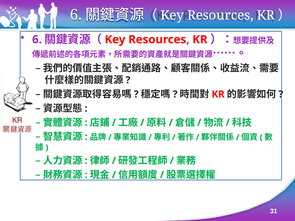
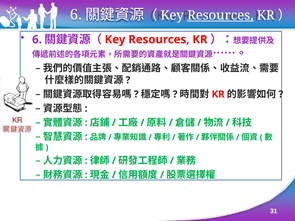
Resources underline: none -> present (220, 15)
